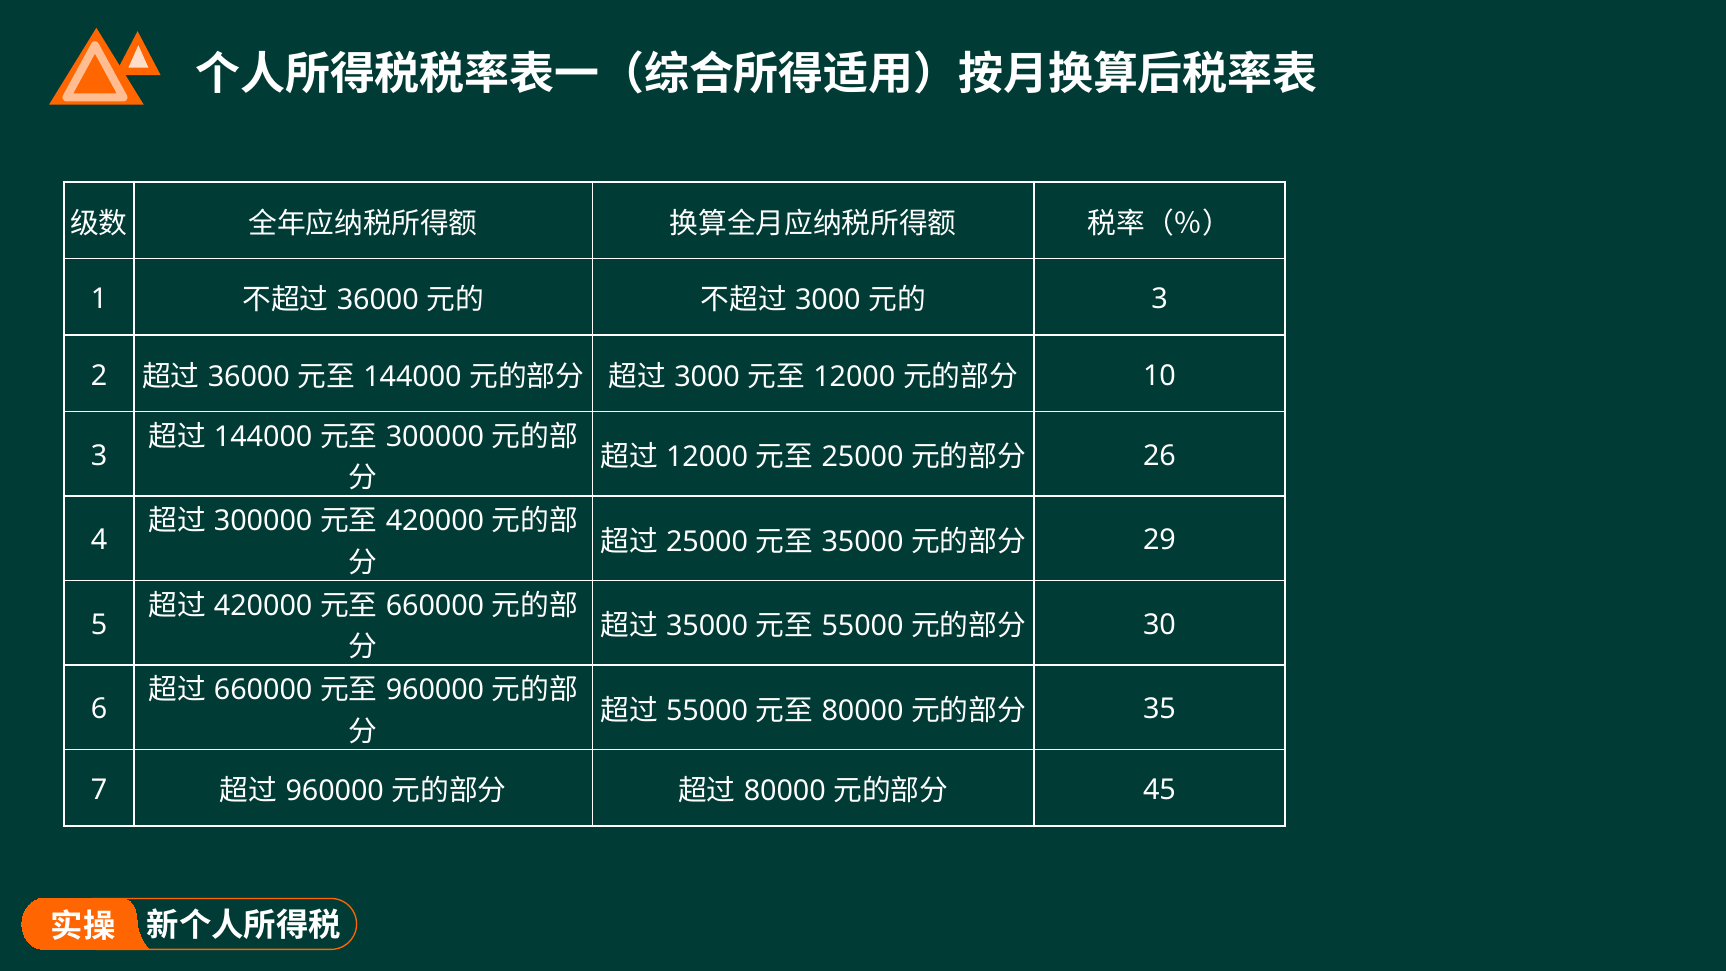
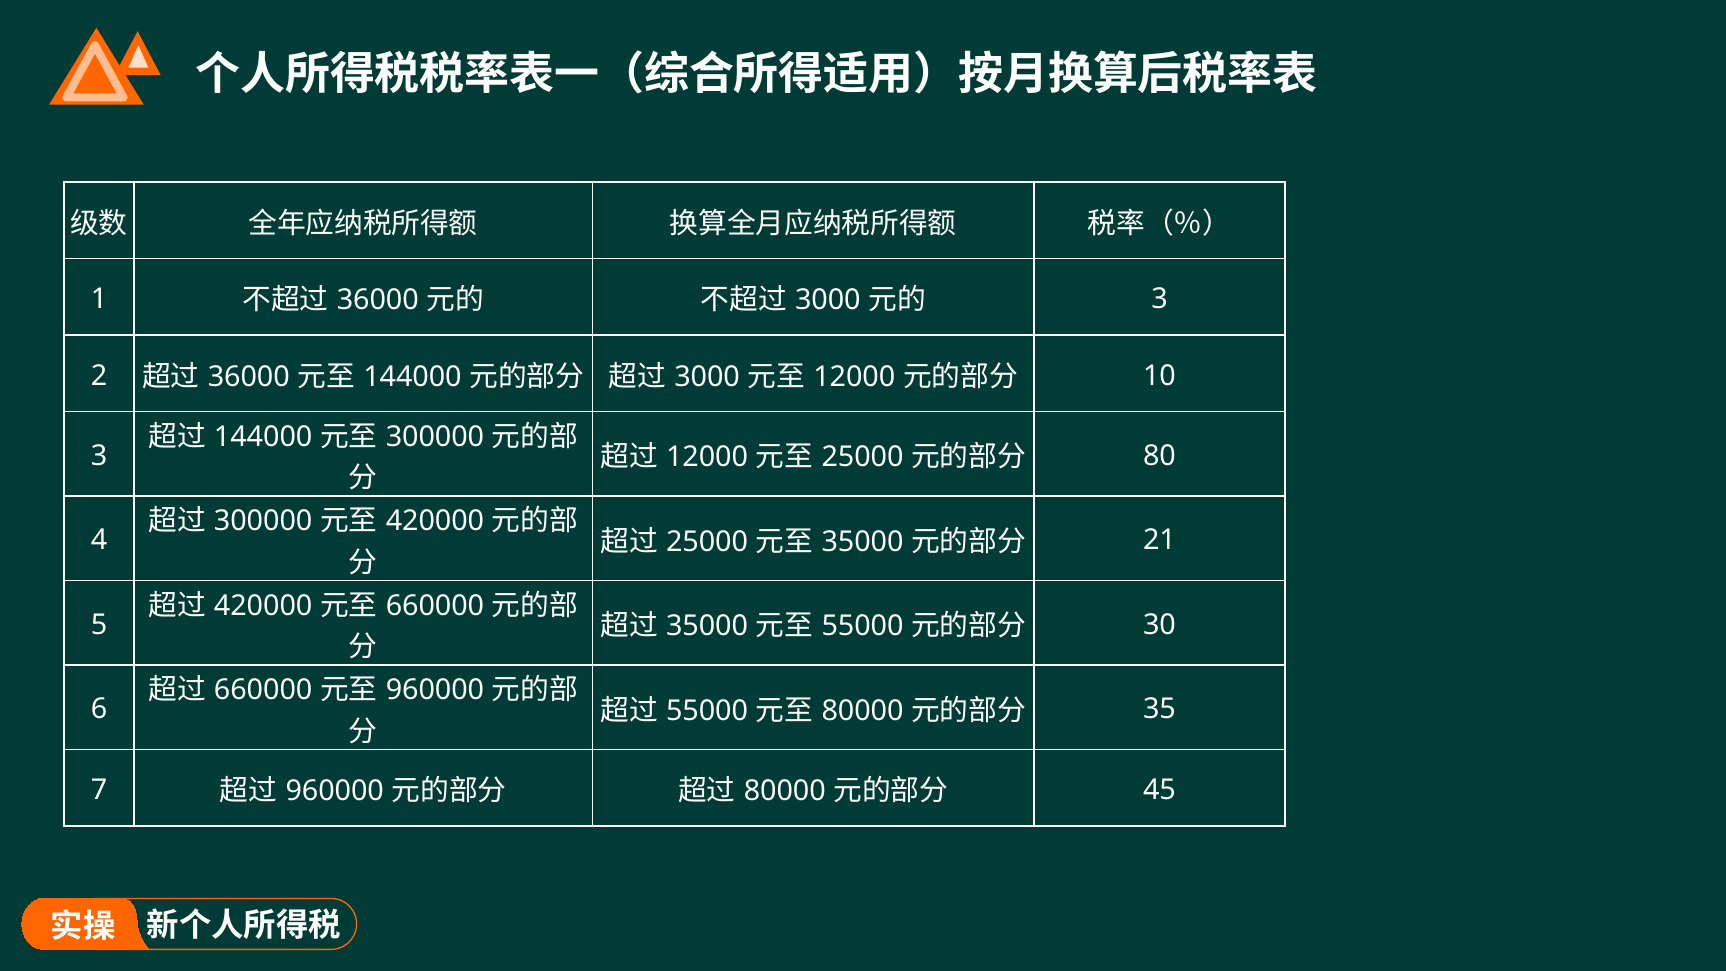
26: 26 -> 80 (1160, 456)
29: 29 -> 21 (1160, 540)
